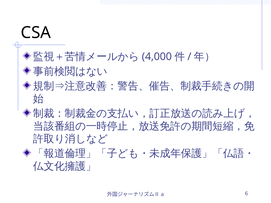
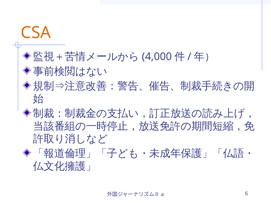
CSA colour: black -> orange (36, 33)
